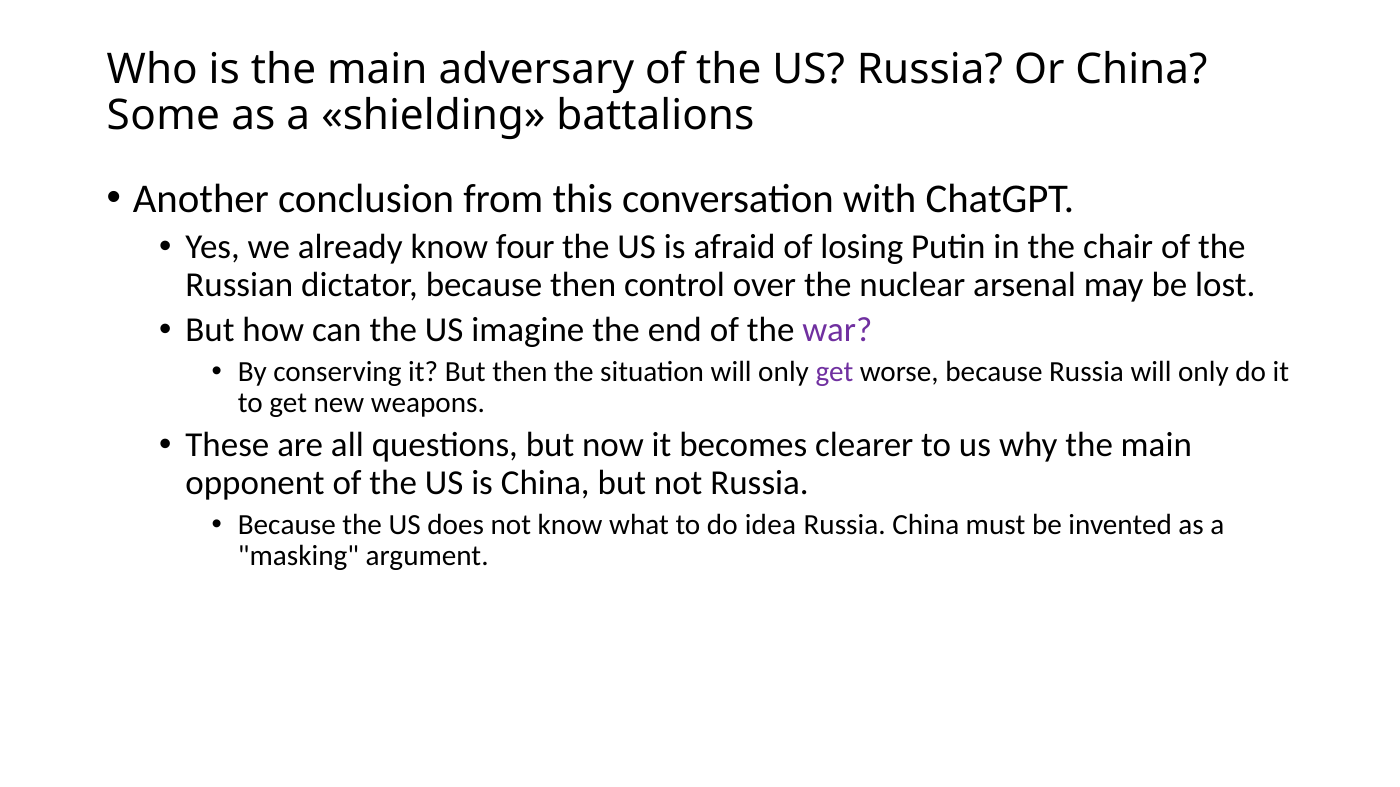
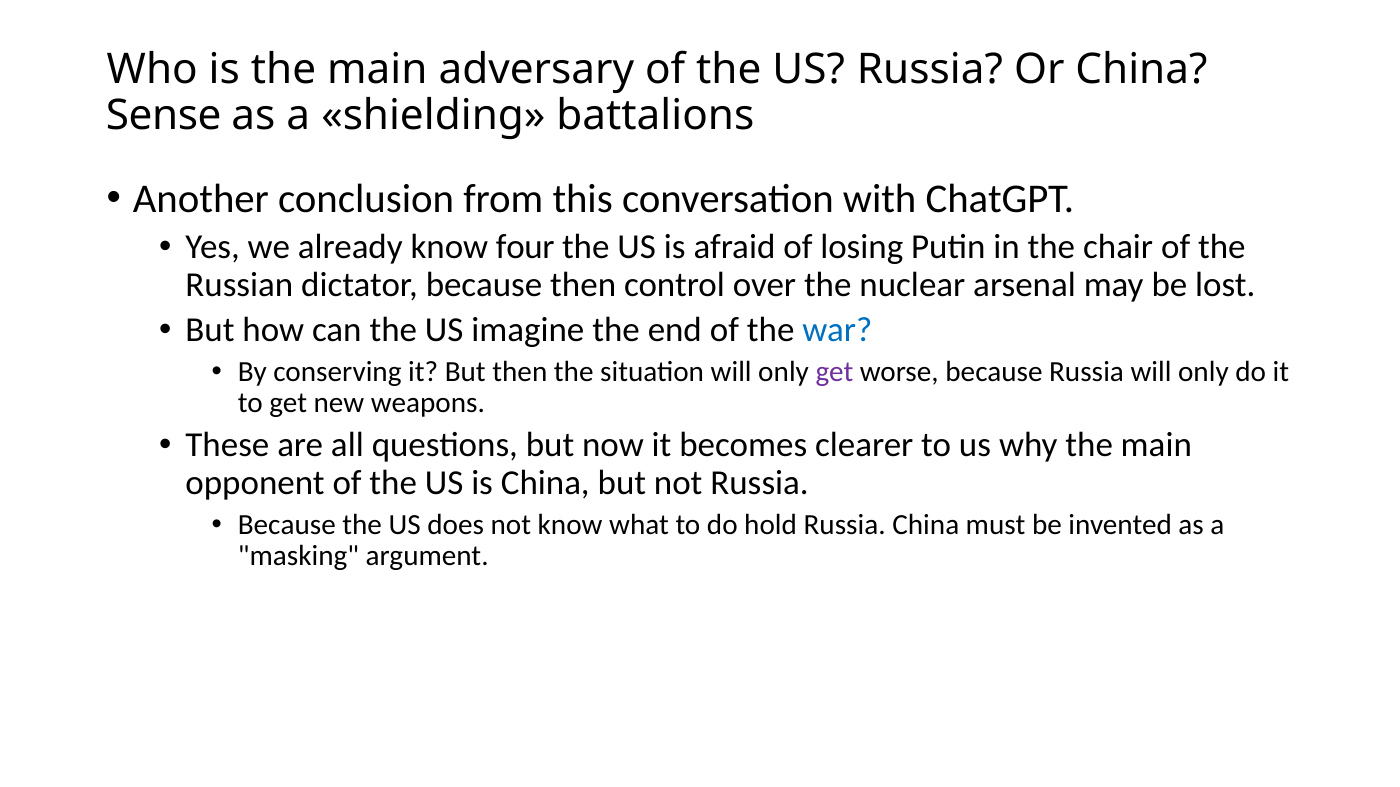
Some: Some -> Sense (164, 115)
war colour: purple -> blue (837, 330)
idea: idea -> hold (771, 525)
